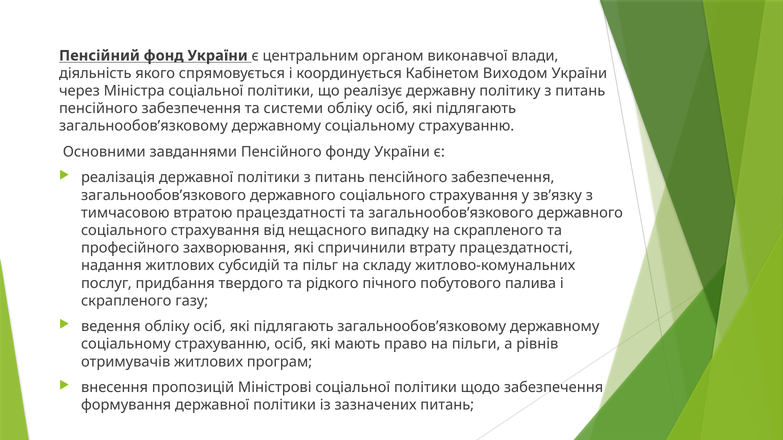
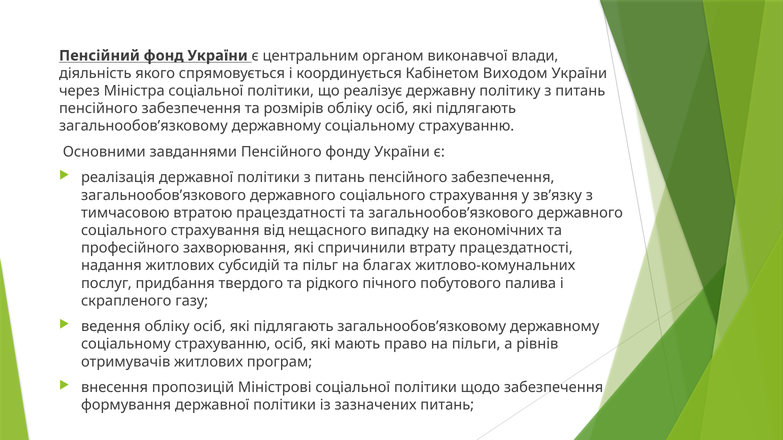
системи: системи -> розмірів (294, 109)
на скрапленого: скрапленого -> економічних (499, 231)
складу: складу -> благах (387, 266)
